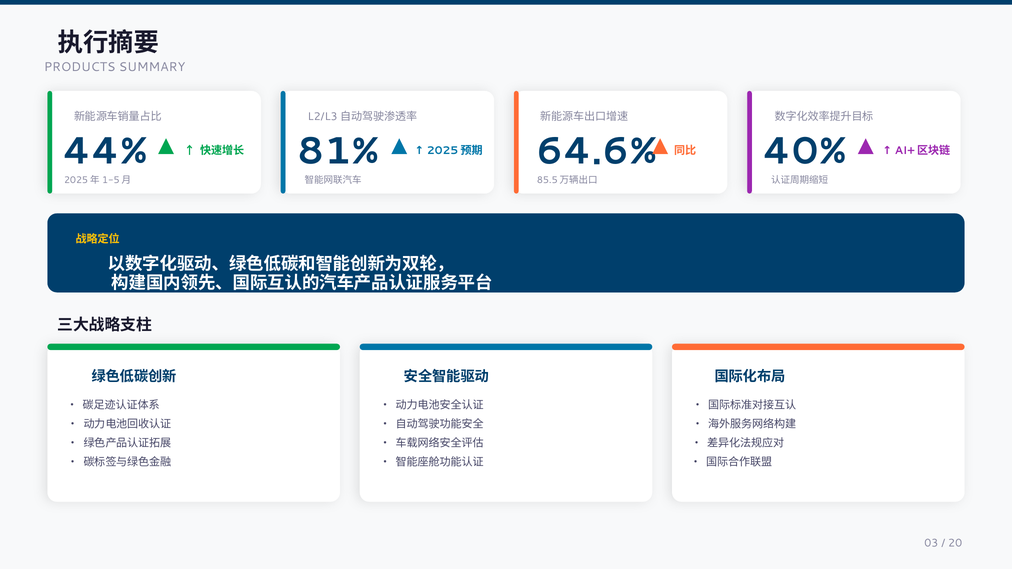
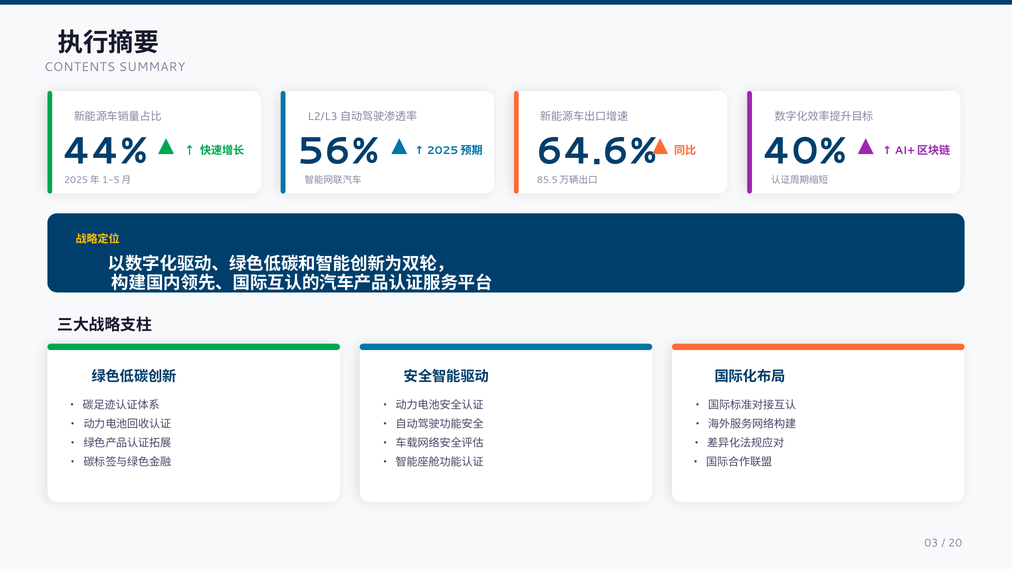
PRODUCTS: PRODUCTS -> CONTENTS (80, 67)
81%: 81% -> 56% (338, 151)
